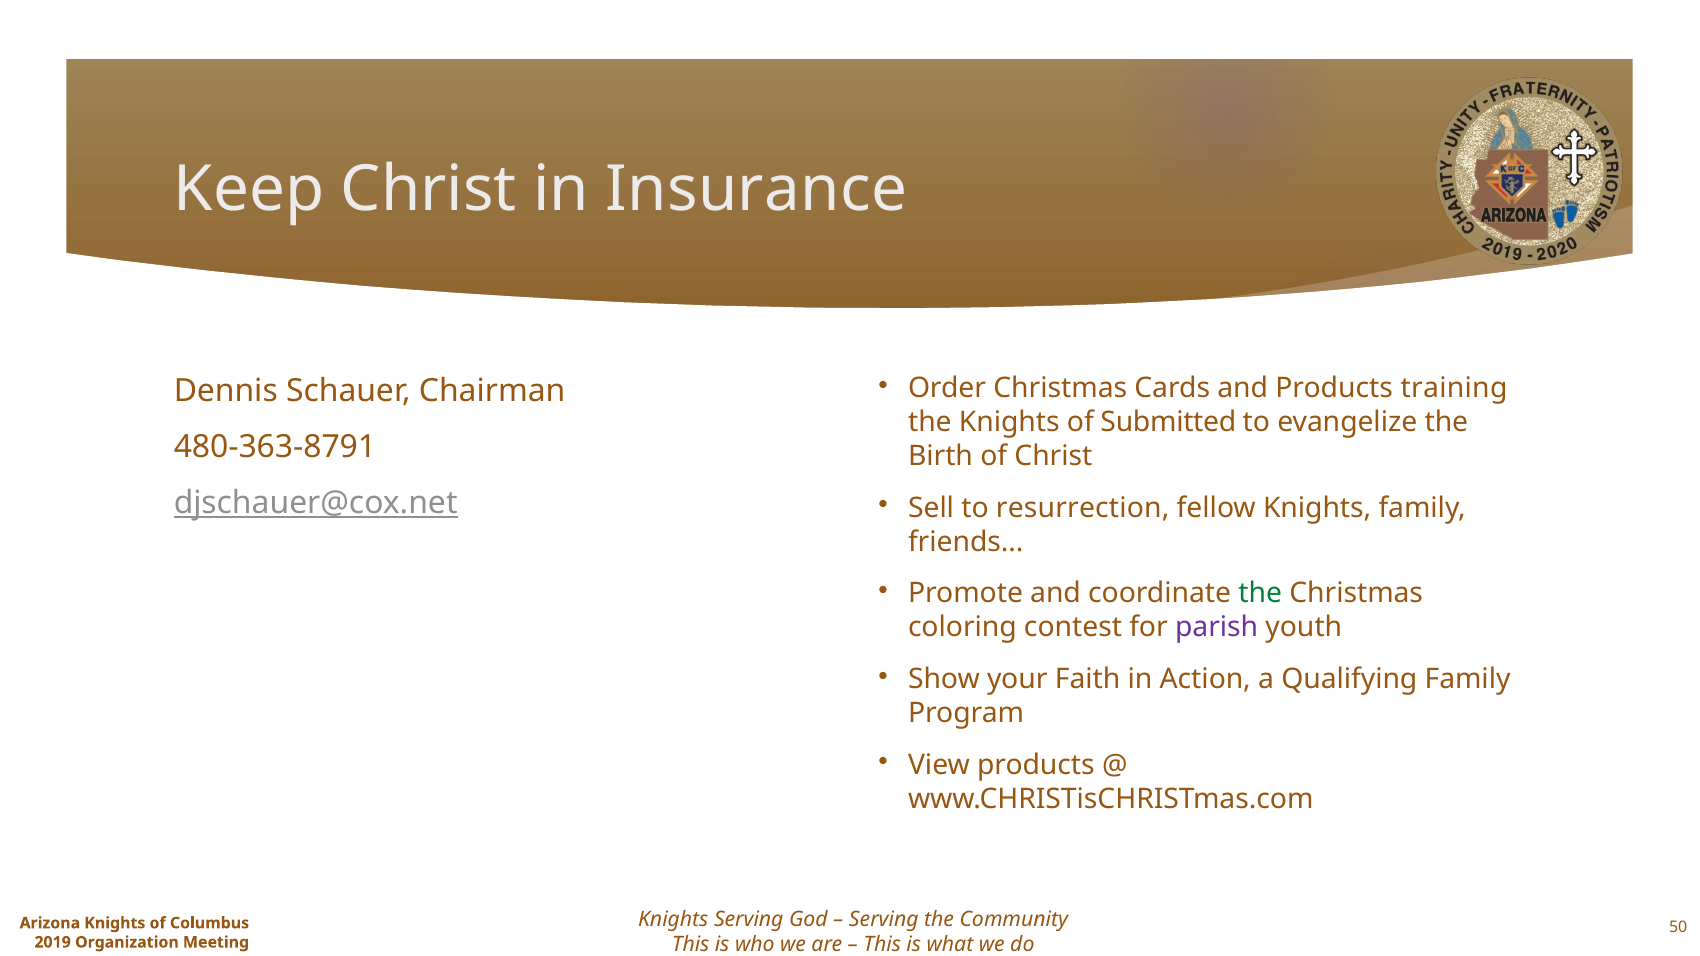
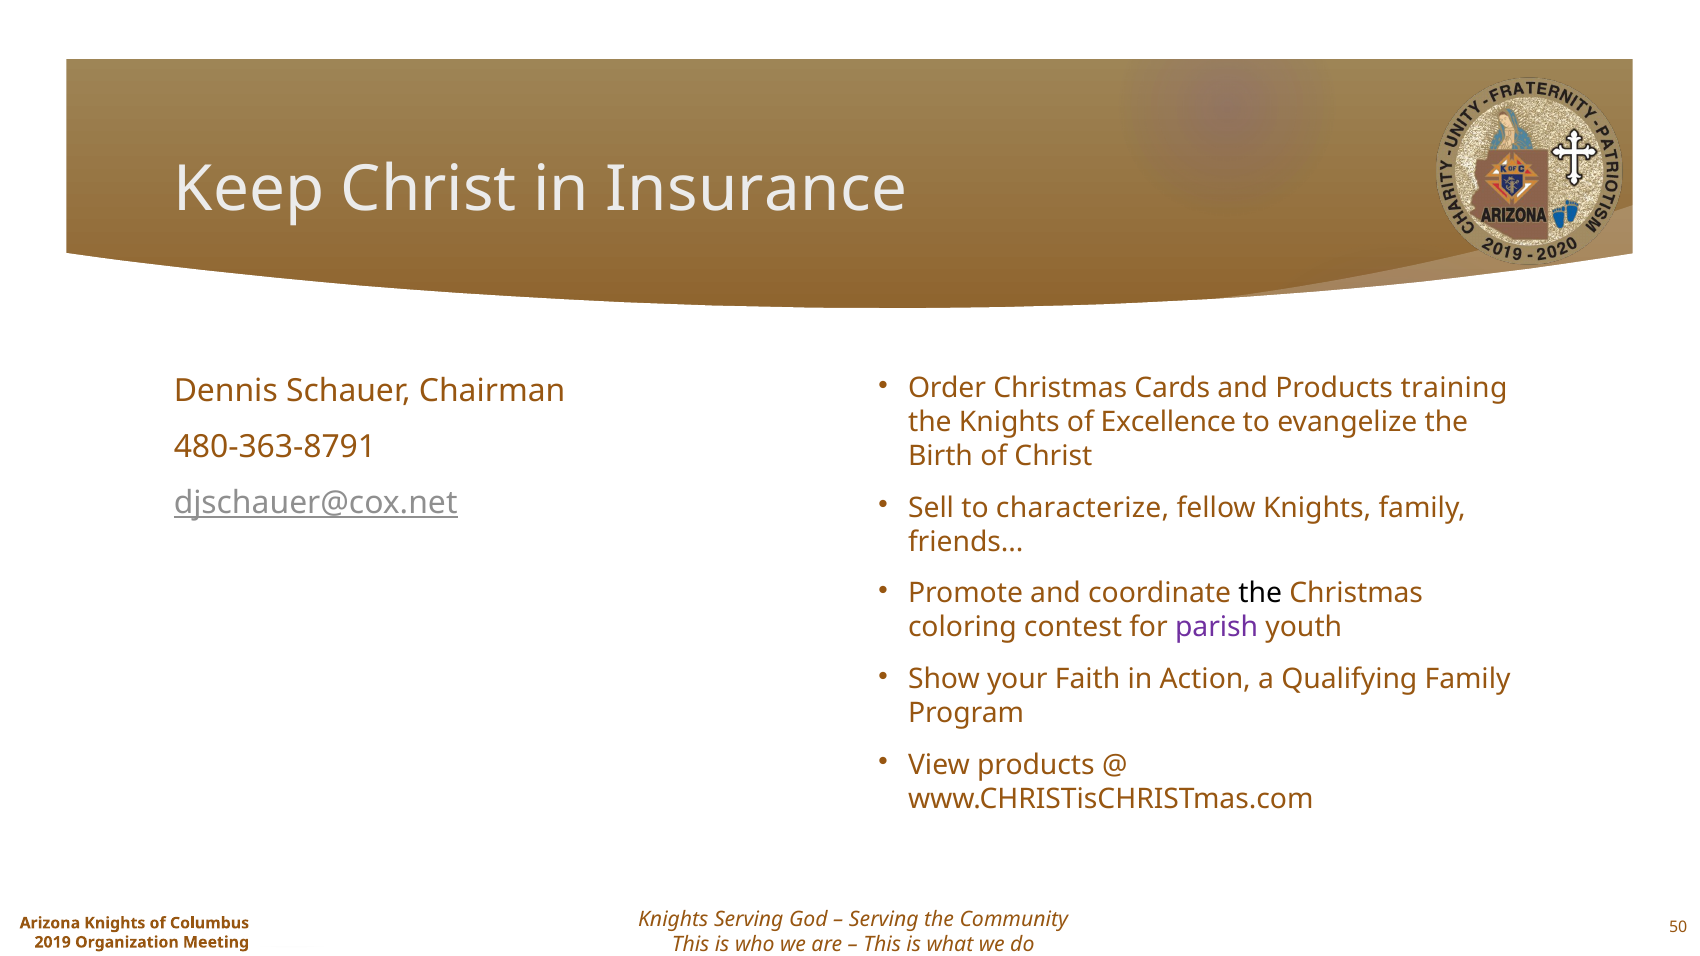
Submitted: Submitted -> Excellence (1168, 422)
resurrection: resurrection -> characterize (1083, 508)
the colour: green -> black (1260, 594)
